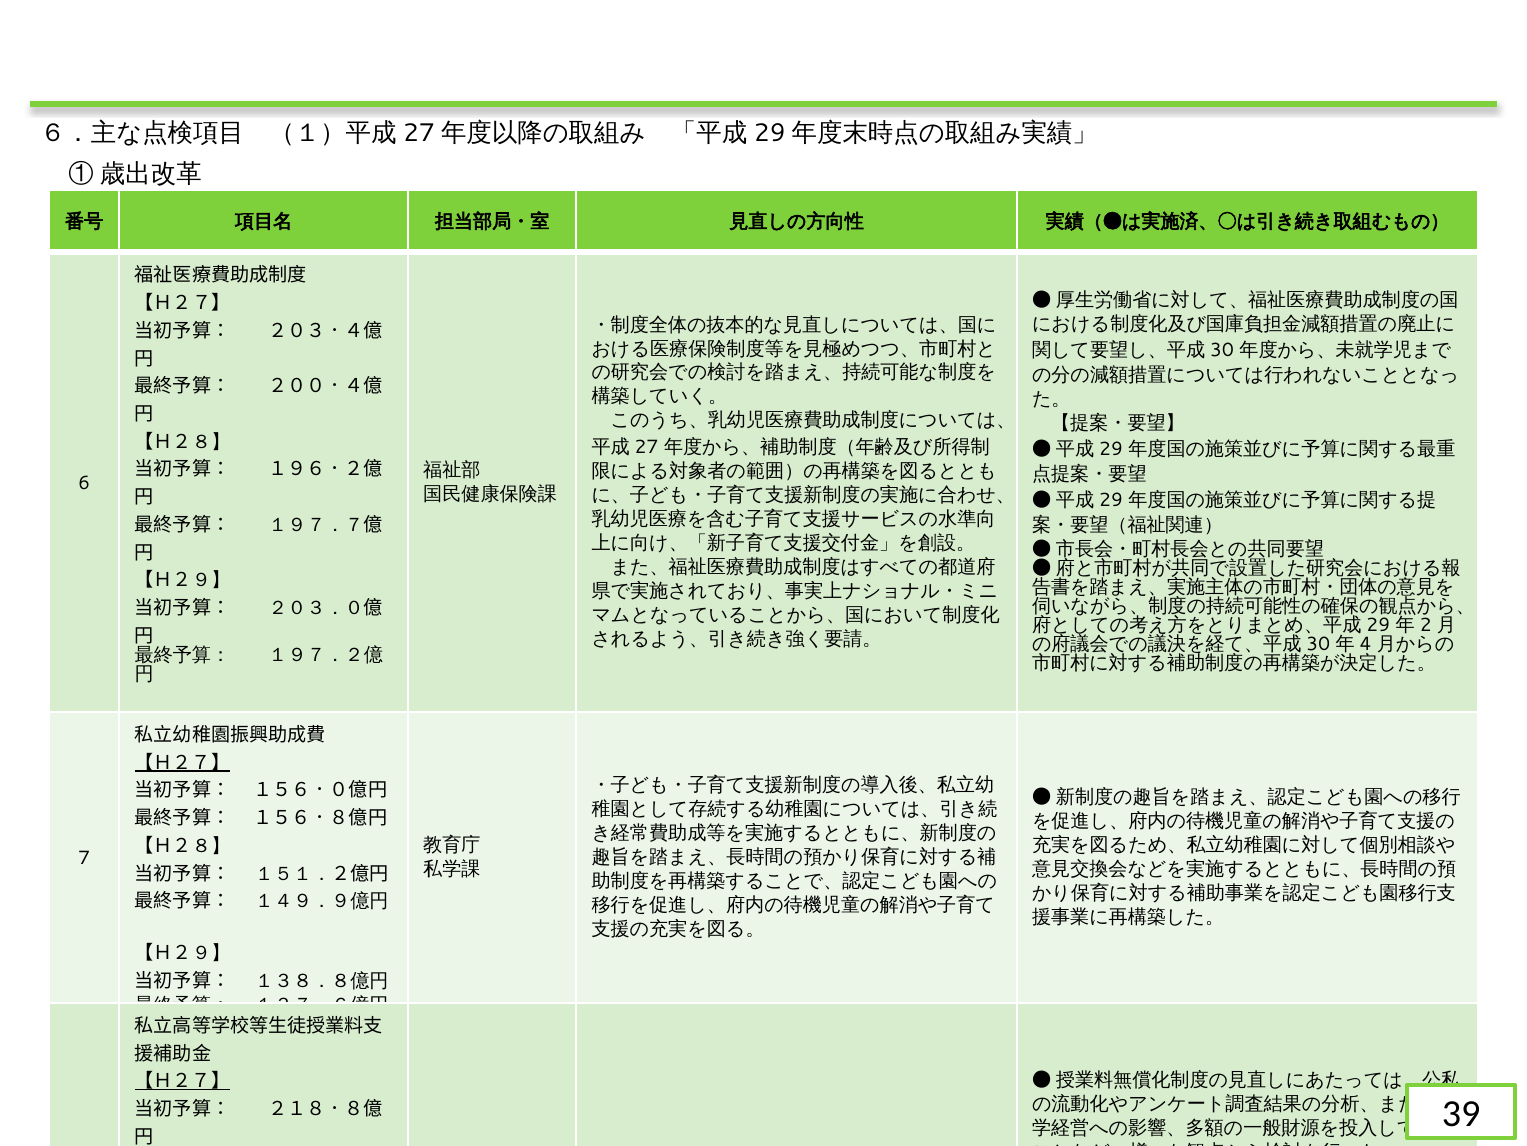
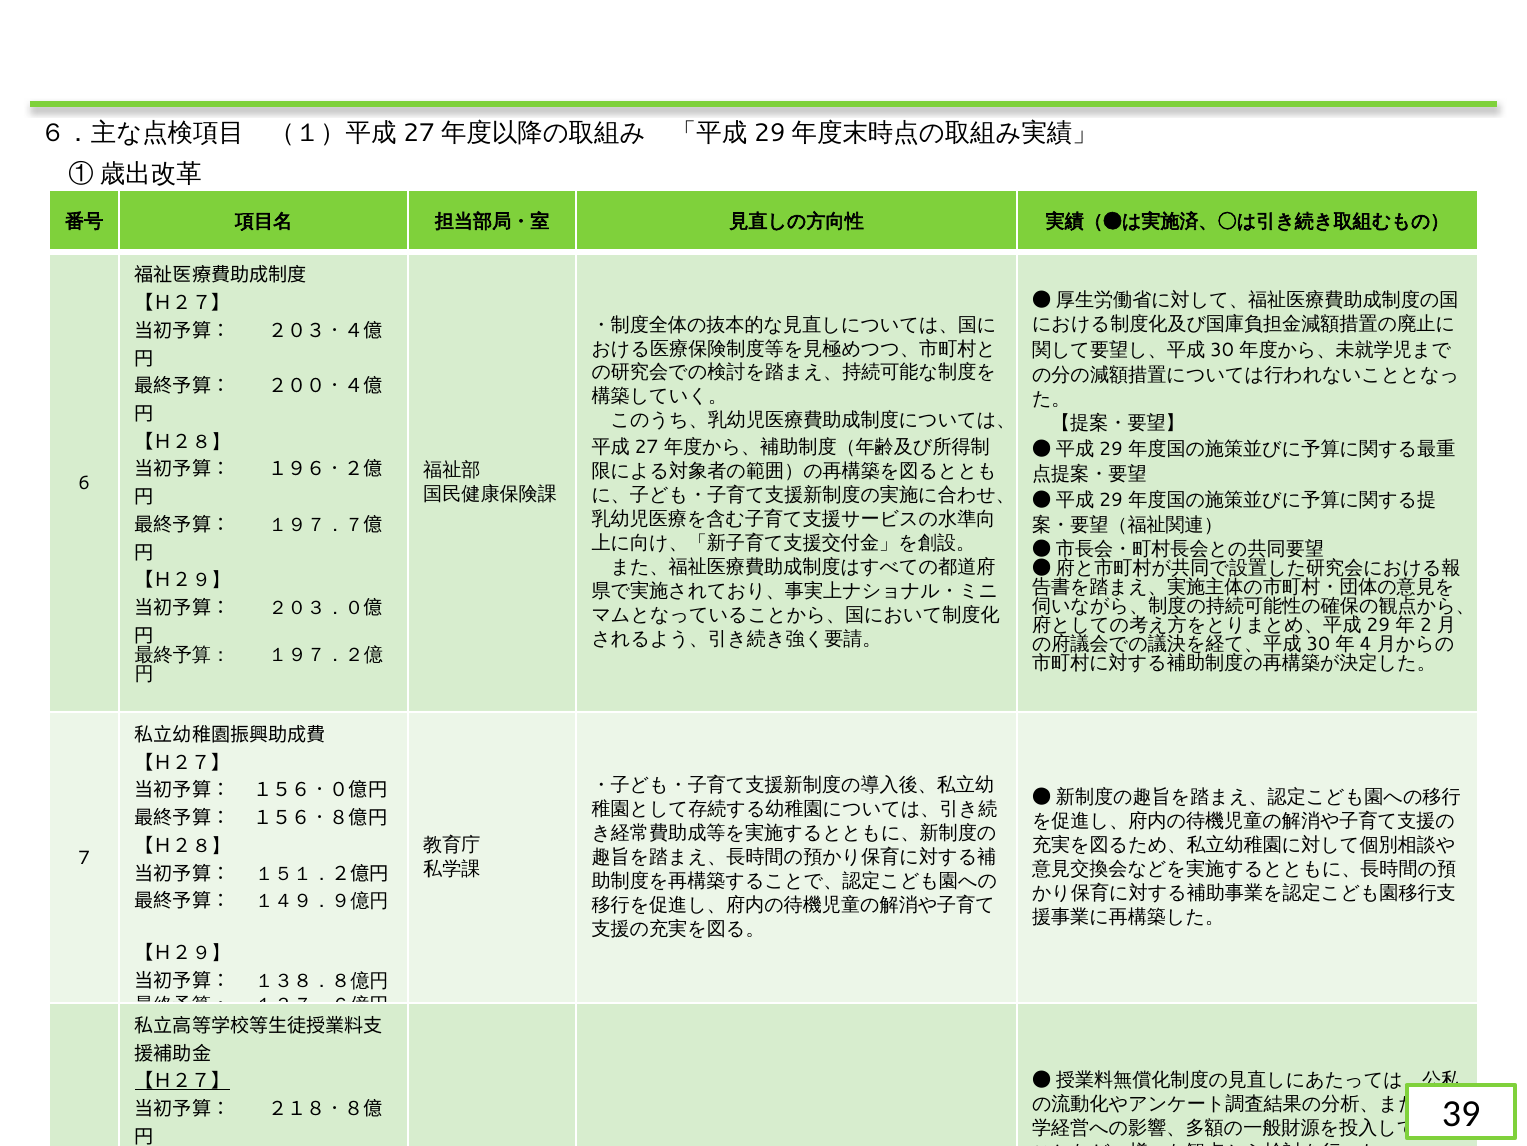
【Ｈ２７】 underline: present -> none (182, 762)
